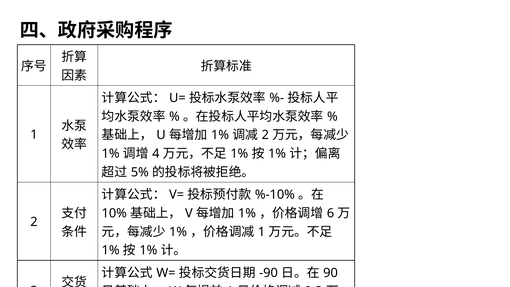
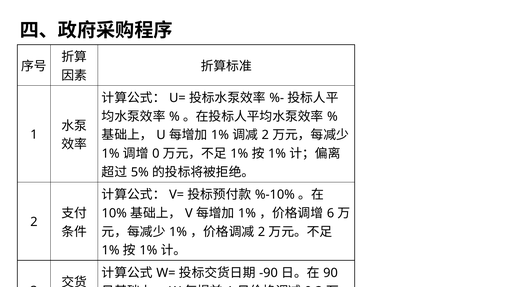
4: 4 -> 0 (156, 154)
1: 1 -> 2 (262, 232)
